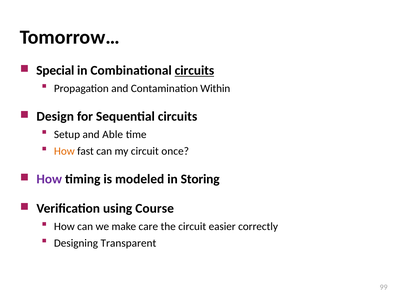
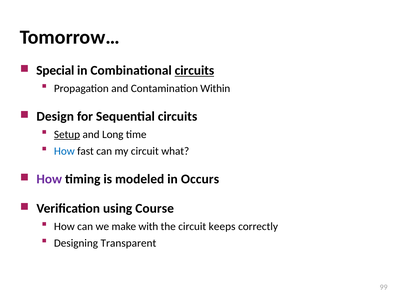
Setup underline: none -> present (67, 135)
Able: Able -> Long (113, 135)
How colour: orange -> blue (64, 151)
once: once -> what (175, 151)
Storing: Storing -> Occurs (200, 180)
care: care -> with (148, 227)
easier: easier -> keeps (222, 227)
